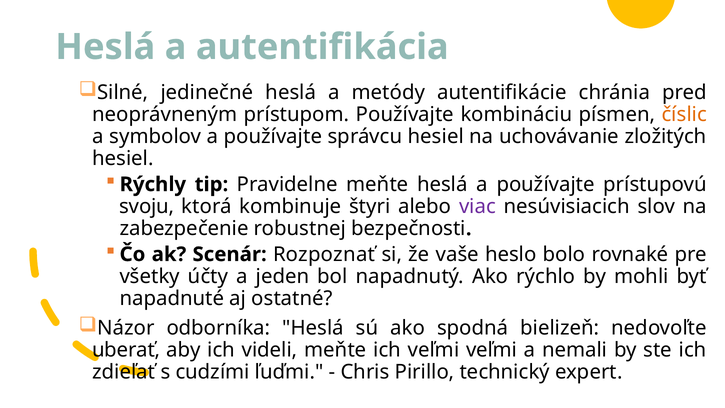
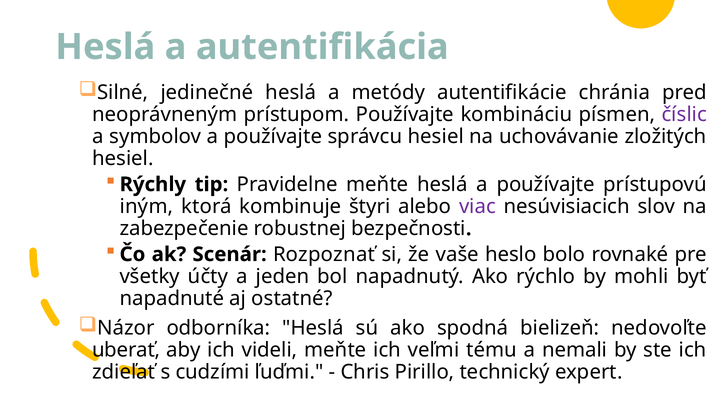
číslic colour: orange -> purple (684, 114)
svoju: svoju -> iným (146, 206)
veľmi veľmi: veľmi -> tému (491, 350)
